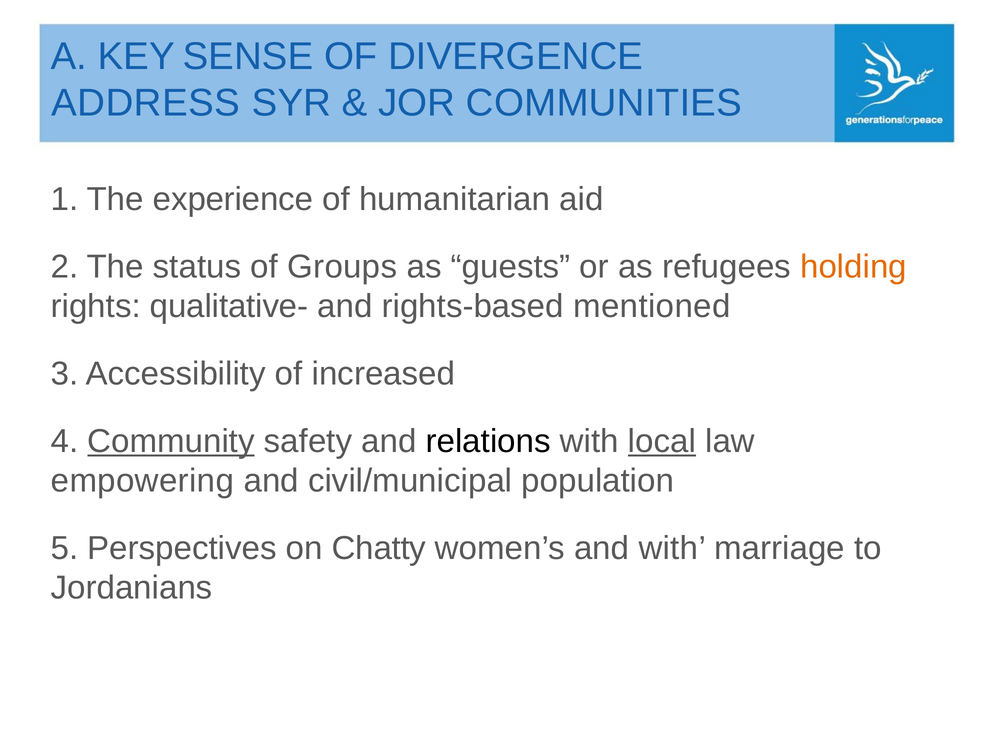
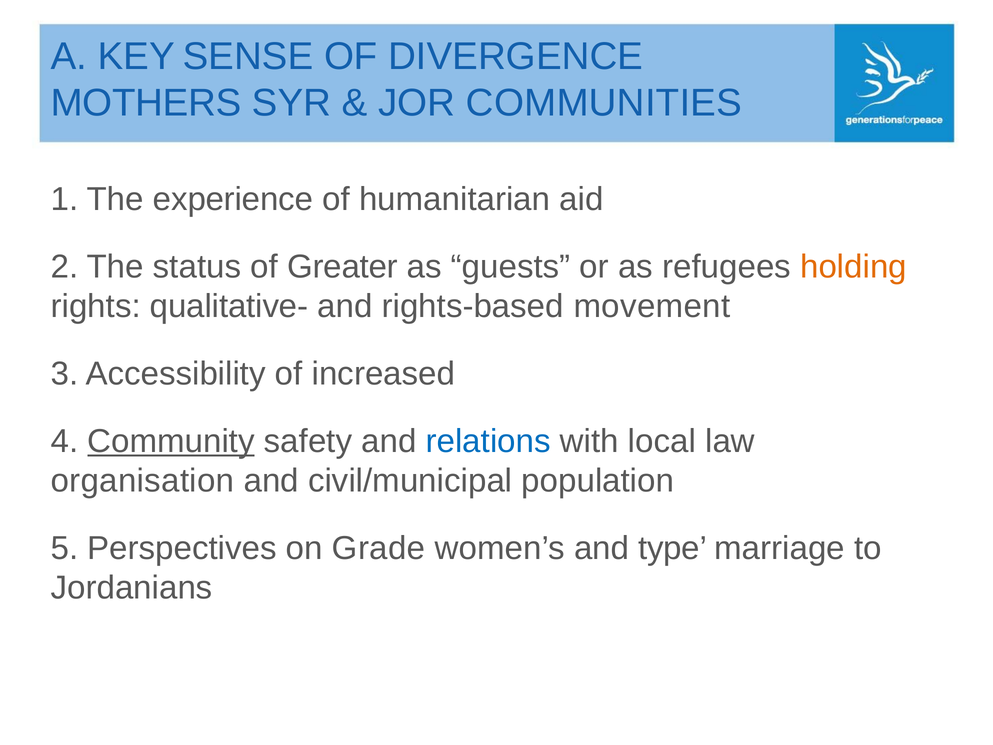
ADDRESS: ADDRESS -> MOTHERS (146, 103)
Groups: Groups -> Greater (343, 267)
mentioned: mentioned -> movement (652, 306)
relations colour: black -> blue (488, 441)
local underline: present -> none (662, 441)
empowering: empowering -> organisation (142, 481)
Chatty: Chatty -> Grade (379, 548)
and with: with -> type (673, 548)
